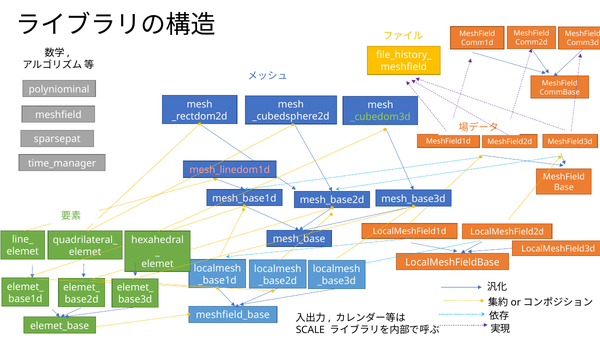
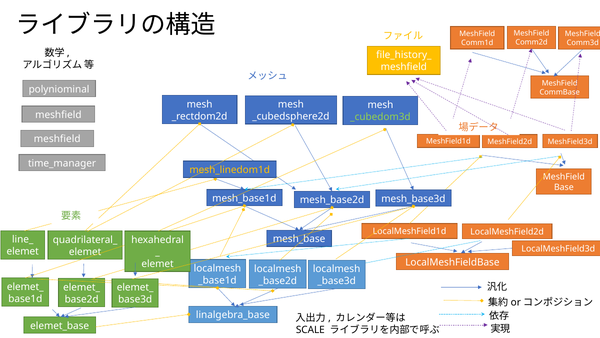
sparsepat: sparsepat -> meshfield (57, 139)
mesh_linedom1d colour: pink -> yellow (230, 170)
meshfield_base: meshfield_base -> linalgebra_base (233, 315)
